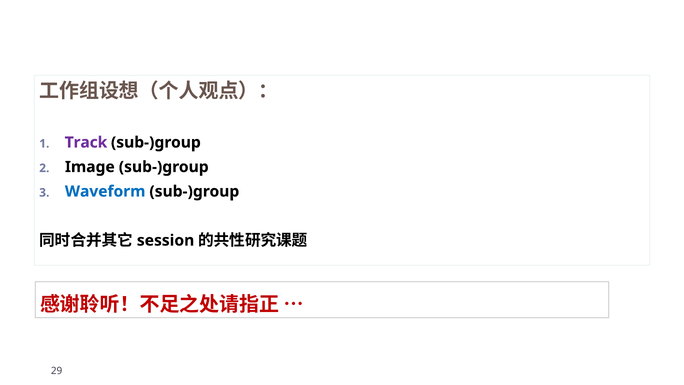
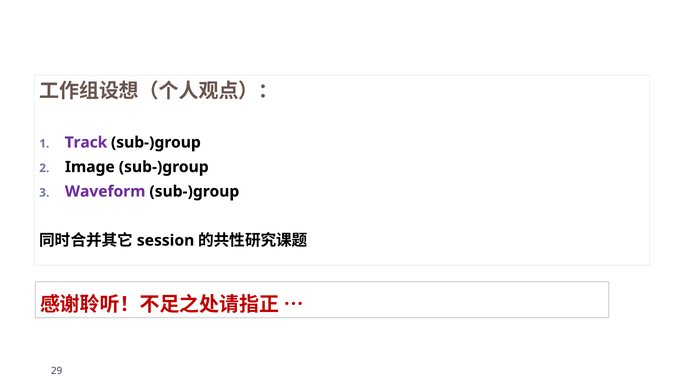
Waveform colour: blue -> purple (105, 191)
